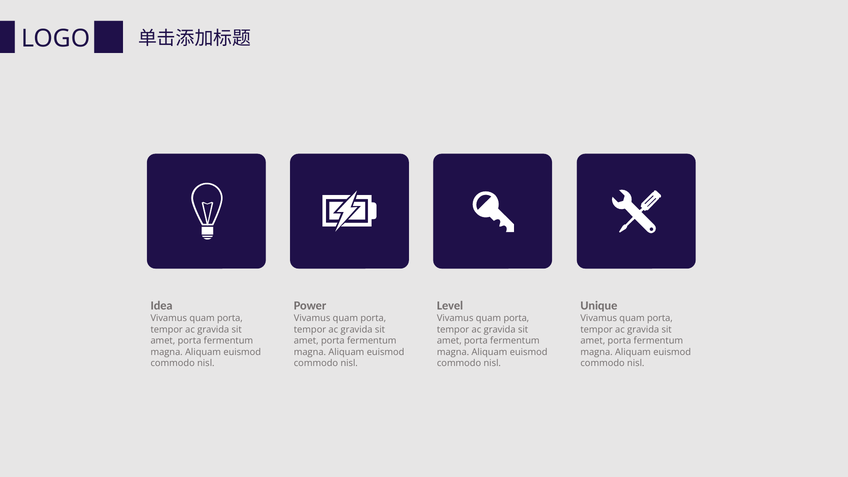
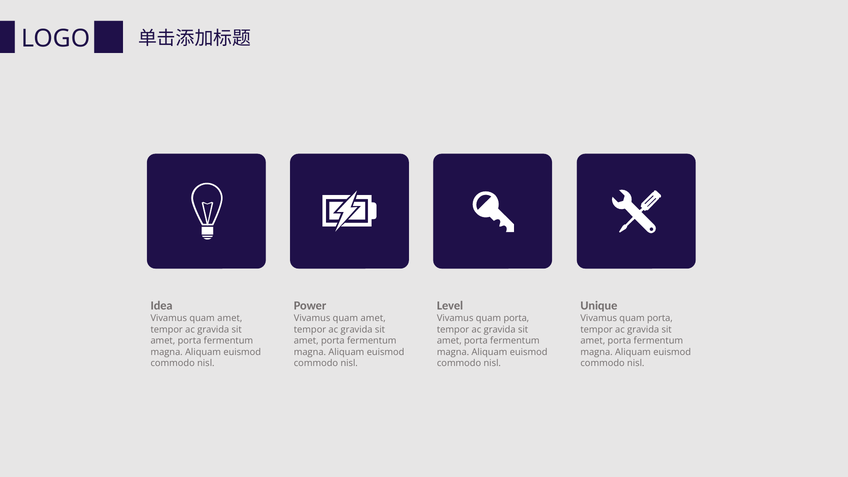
porta: porta -> amet (230, 318)
porta: porta -> amet (373, 318)
